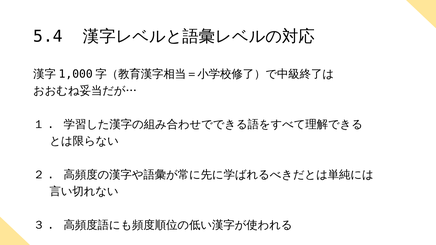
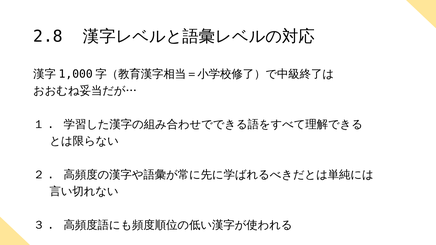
5.4: 5.4 -> 2.8 (48, 37)
